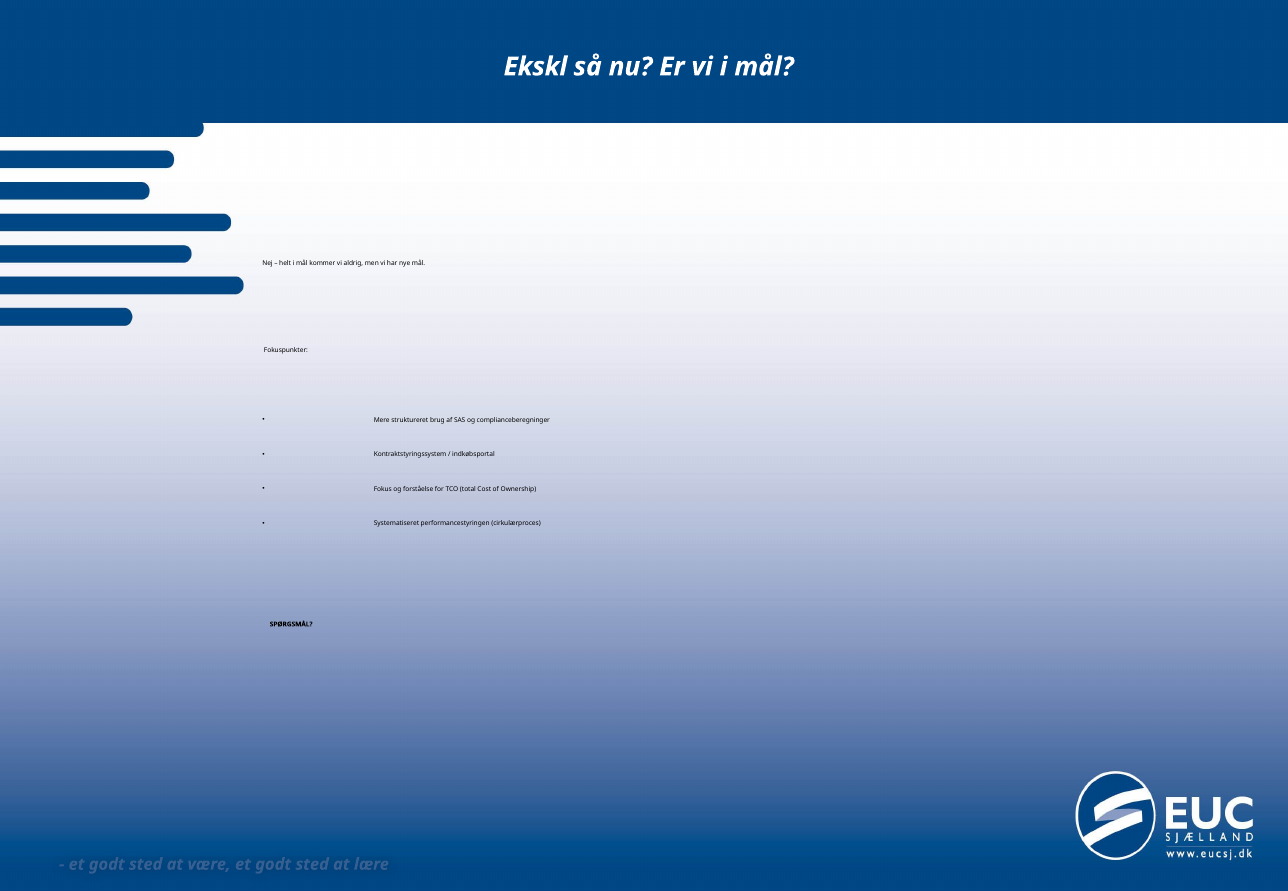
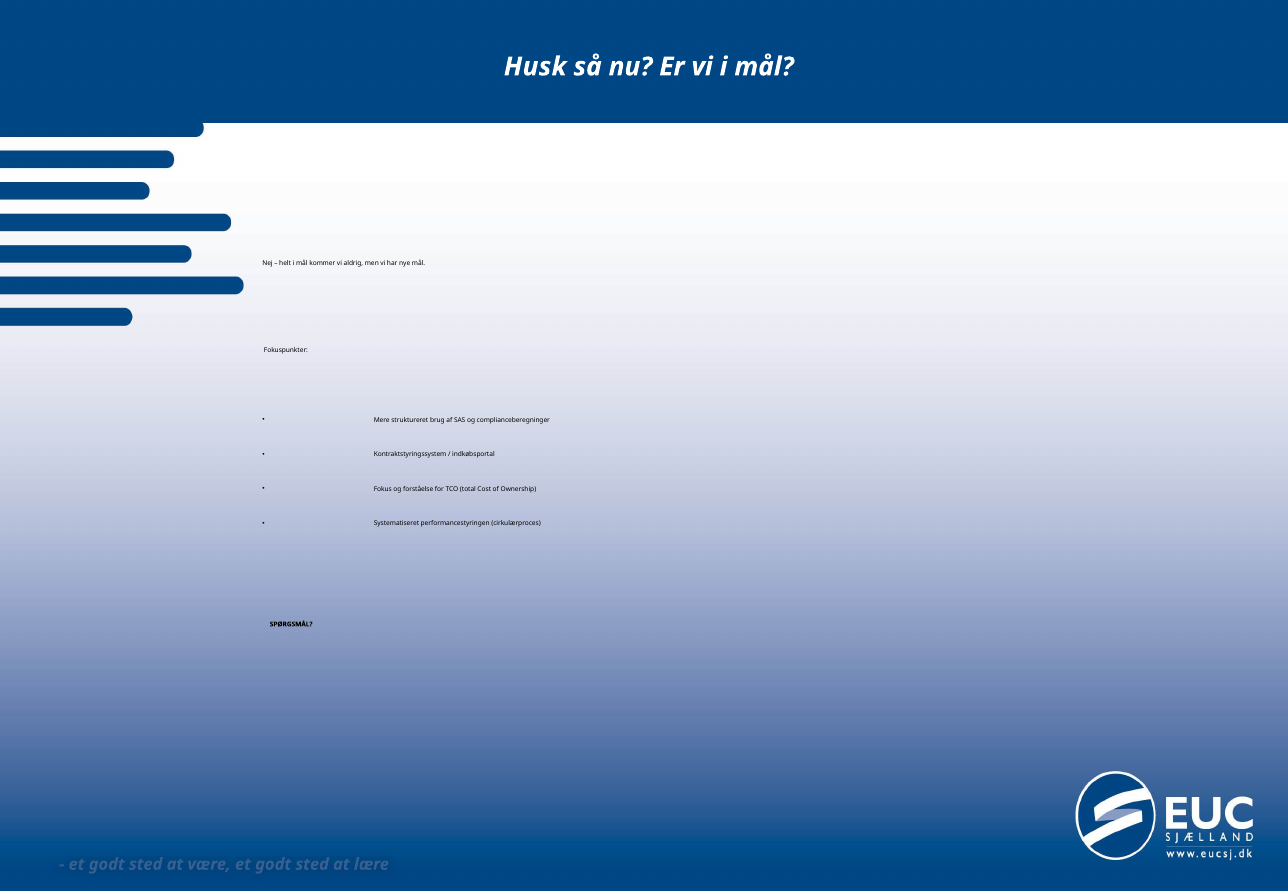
Ekskl: Ekskl -> Husk (535, 67)
